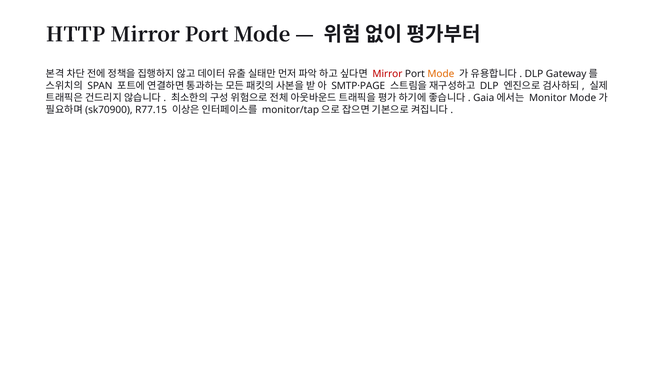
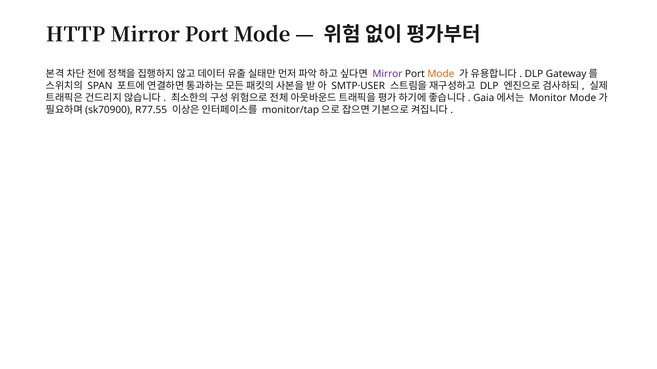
Mirror colour: red -> purple (387, 74)
SMTP·PAGE: SMTP·PAGE -> SMTP·USER (358, 86)
R77.15: R77.15 -> R77.55 (151, 110)
